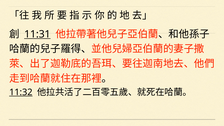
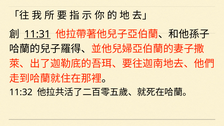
11:32 underline: present -> none (21, 92)
